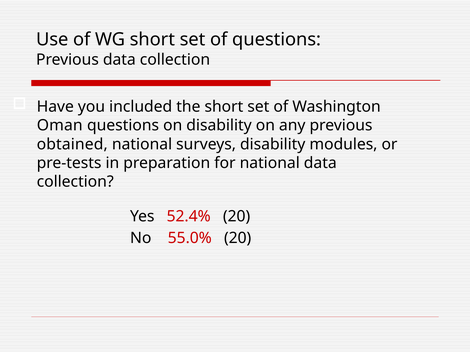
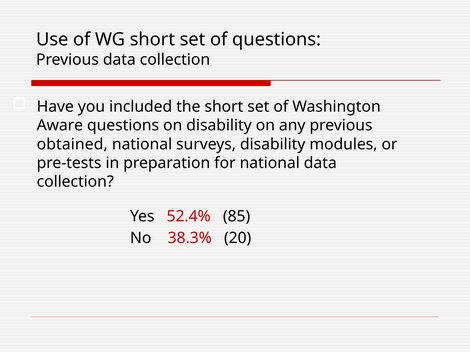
Oman: Oman -> Aware (60, 126)
52.4% 20: 20 -> 85 (237, 217)
55.0%: 55.0% -> 38.3% (190, 238)
